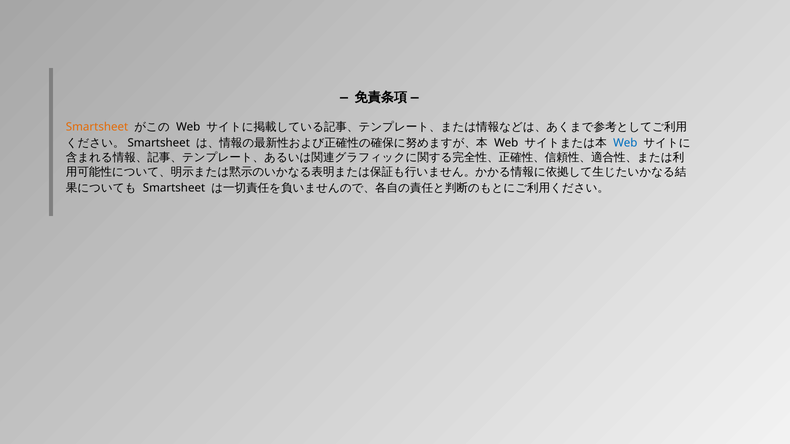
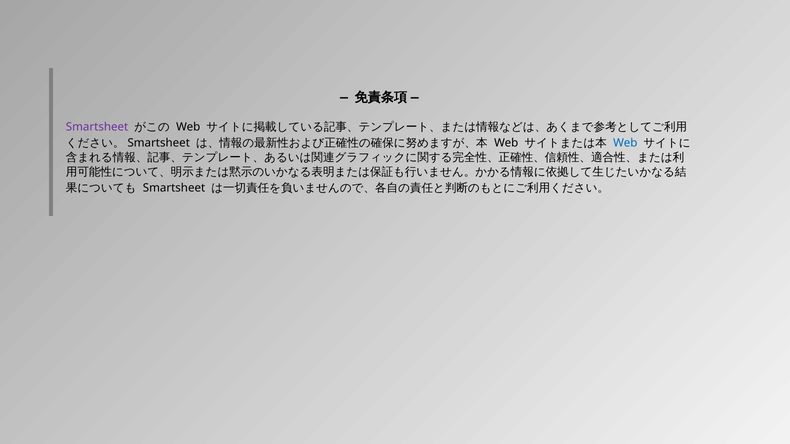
Smartsheet colour: orange -> purple (97, 127)
